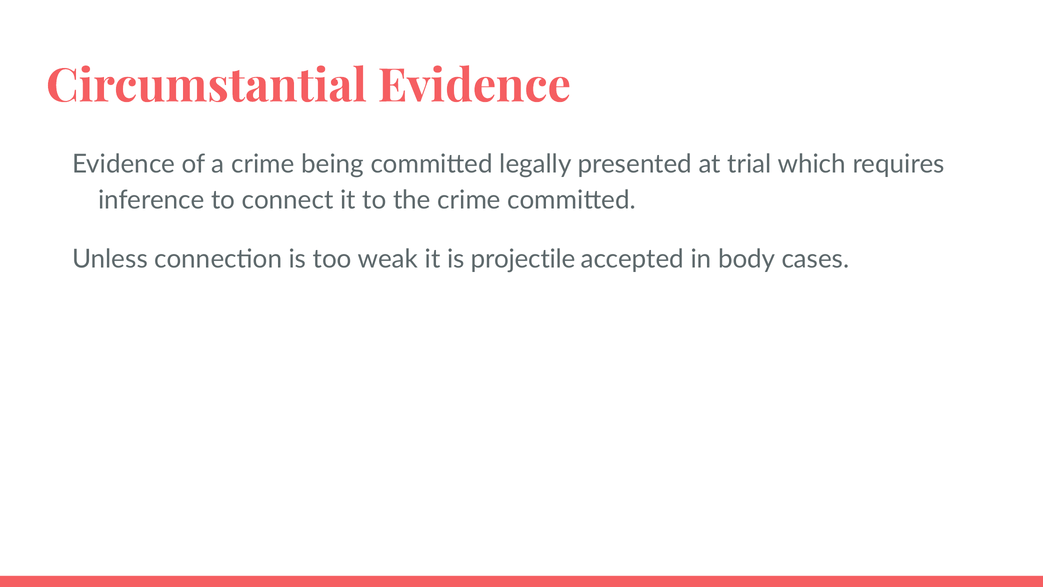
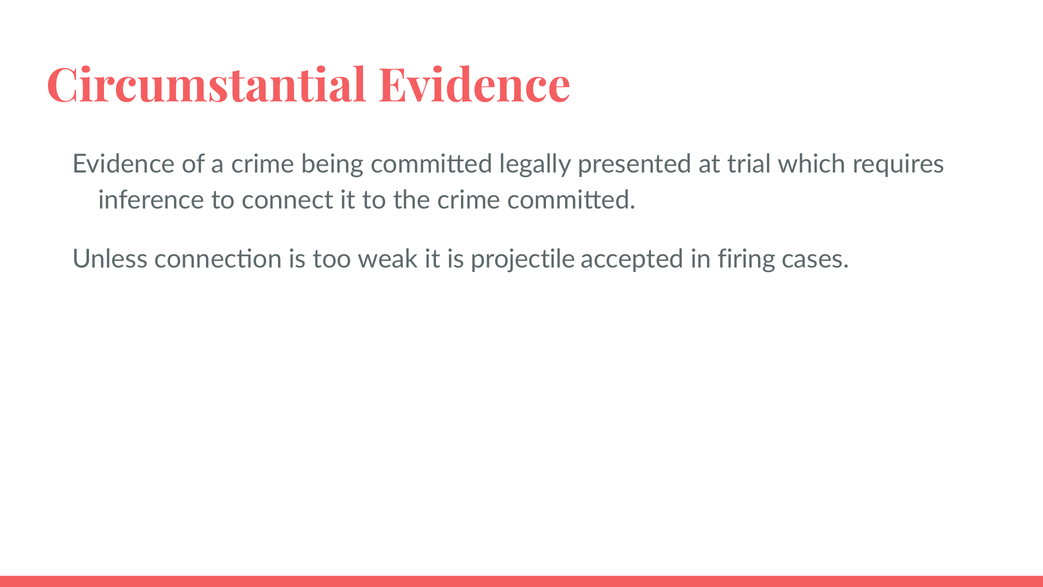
body: body -> firing (747, 259)
